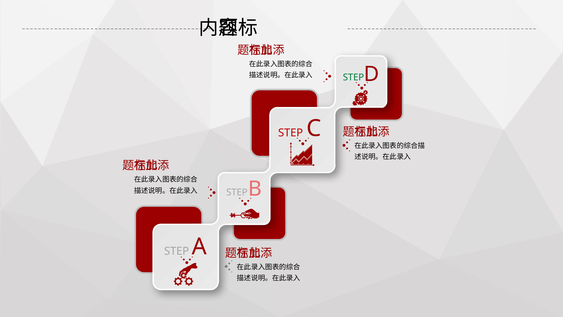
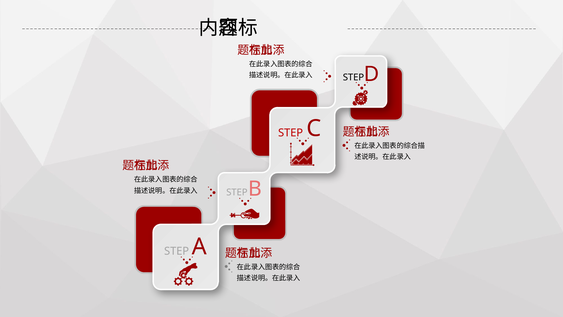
STEP colour: green -> black (353, 77)
